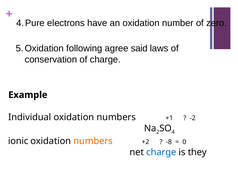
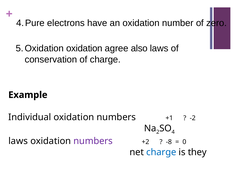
following: following -> oxidation (84, 48)
said: said -> also (139, 48)
ionic: ionic -> laws (18, 141)
numbers colour: orange -> purple (93, 141)
